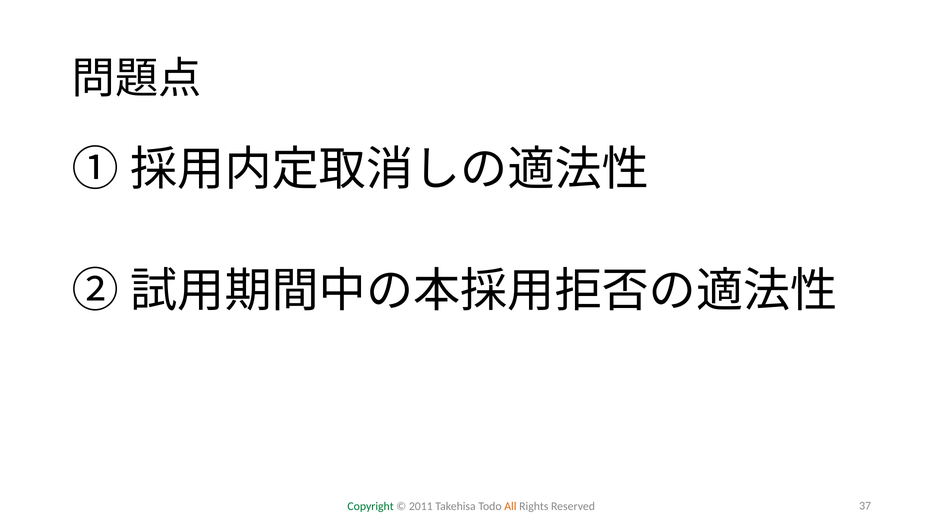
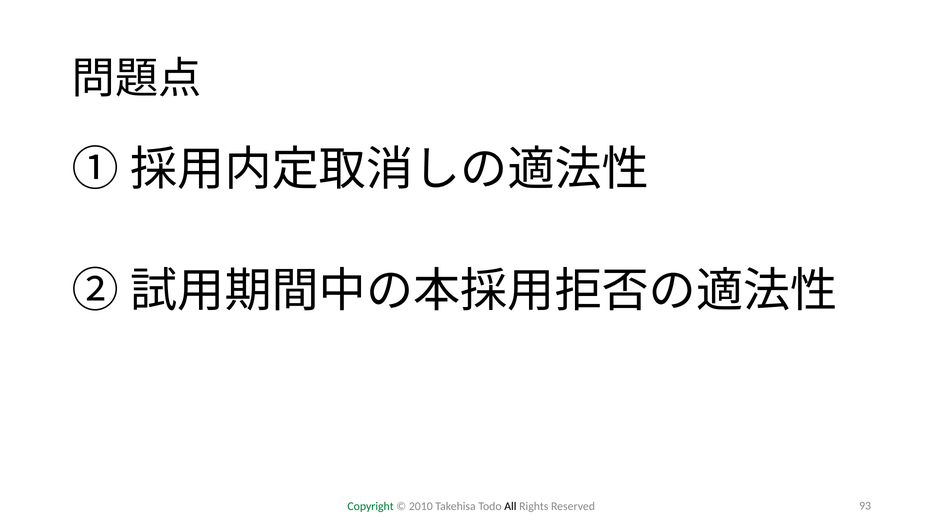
2011: 2011 -> 2010 (421, 507)
All colour: orange -> black (510, 507)
37: 37 -> 93 (865, 506)
